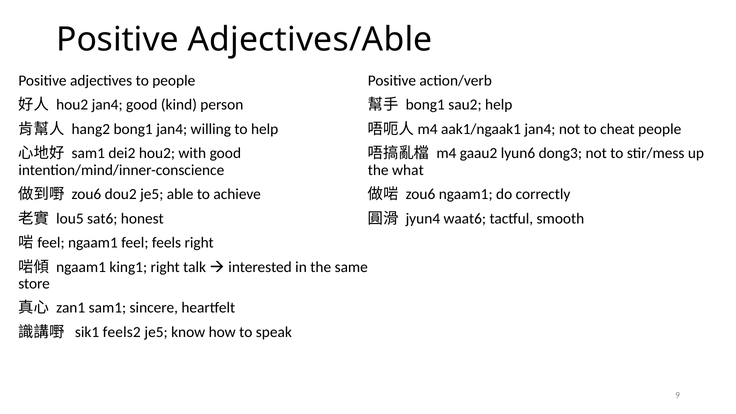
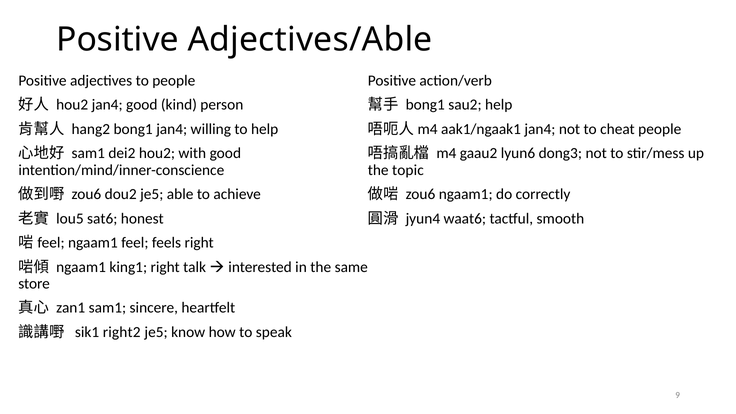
what: what -> topic (408, 170)
feels2: feels2 -> right2 (122, 332)
